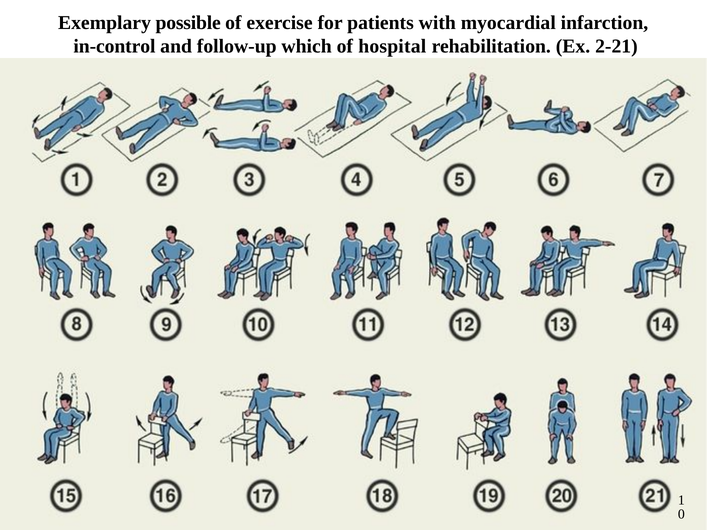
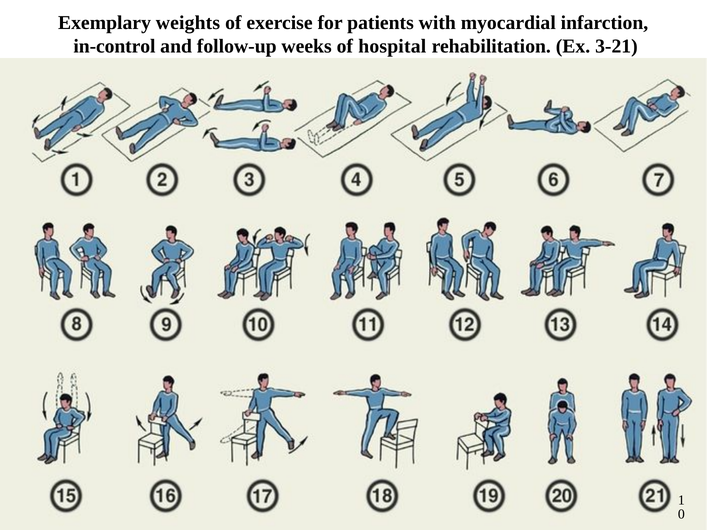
possible: possible -> weights (188, 23)
which: which -> weeks (307, 46)
2-21: 2-21 -> 3-21 (616, 46)
